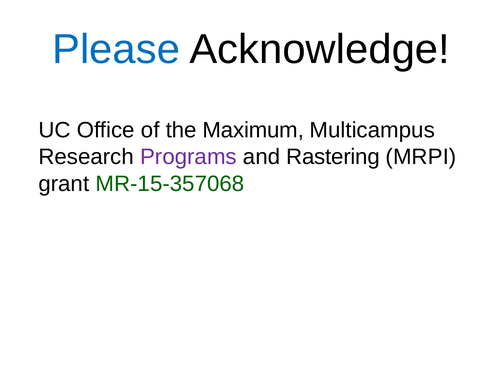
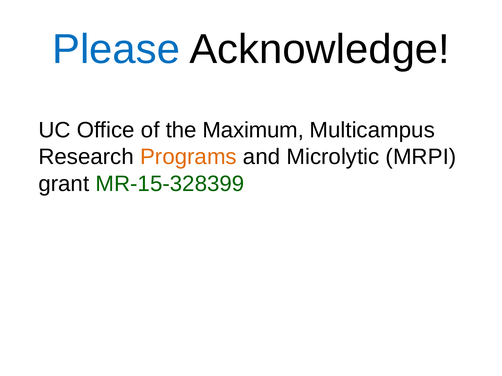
Programs colour: purple -> orange (188, 157)
Rastering: Rastering -> Microlytic (333, 157)
MR‐15‐357068: MR‐15‐357068 -> MR‐15‐328399 (170, 184)
